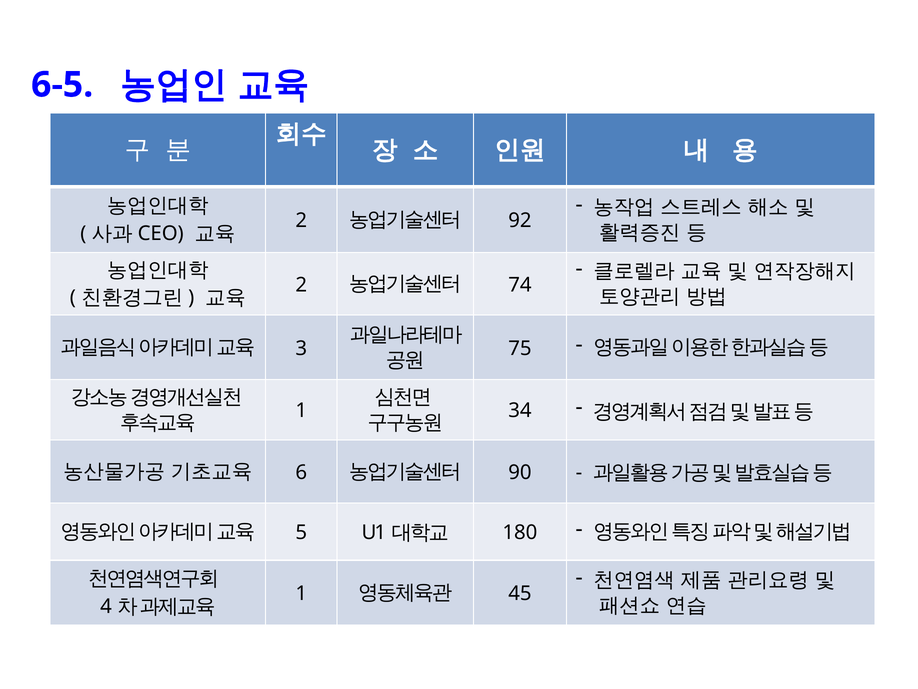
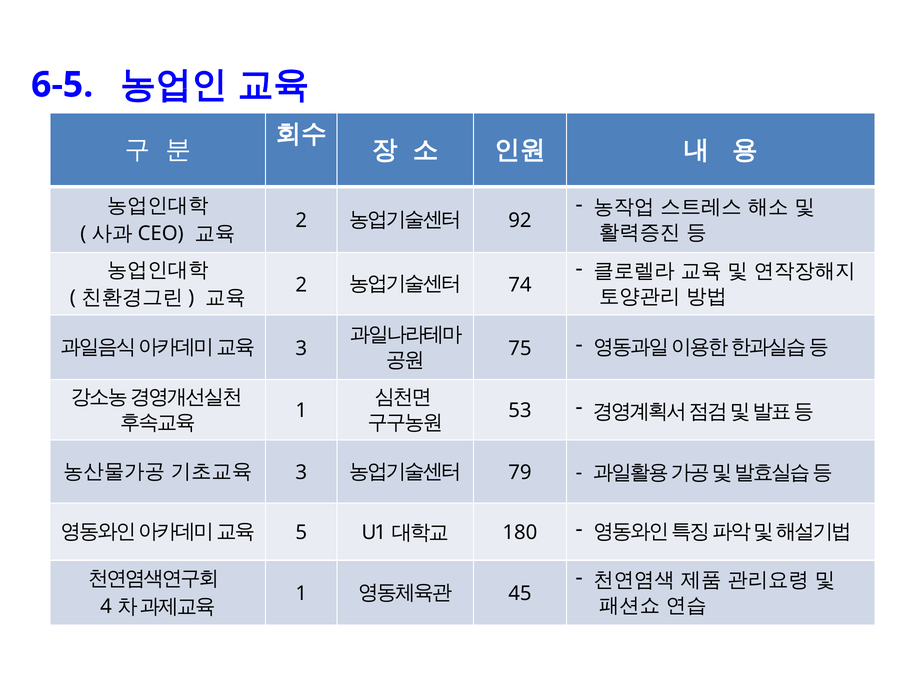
34: 34 -> 53 (520, 410)
6: 6 -> 3 (301, 472)
90: 90 -> 79 (520, 472)
